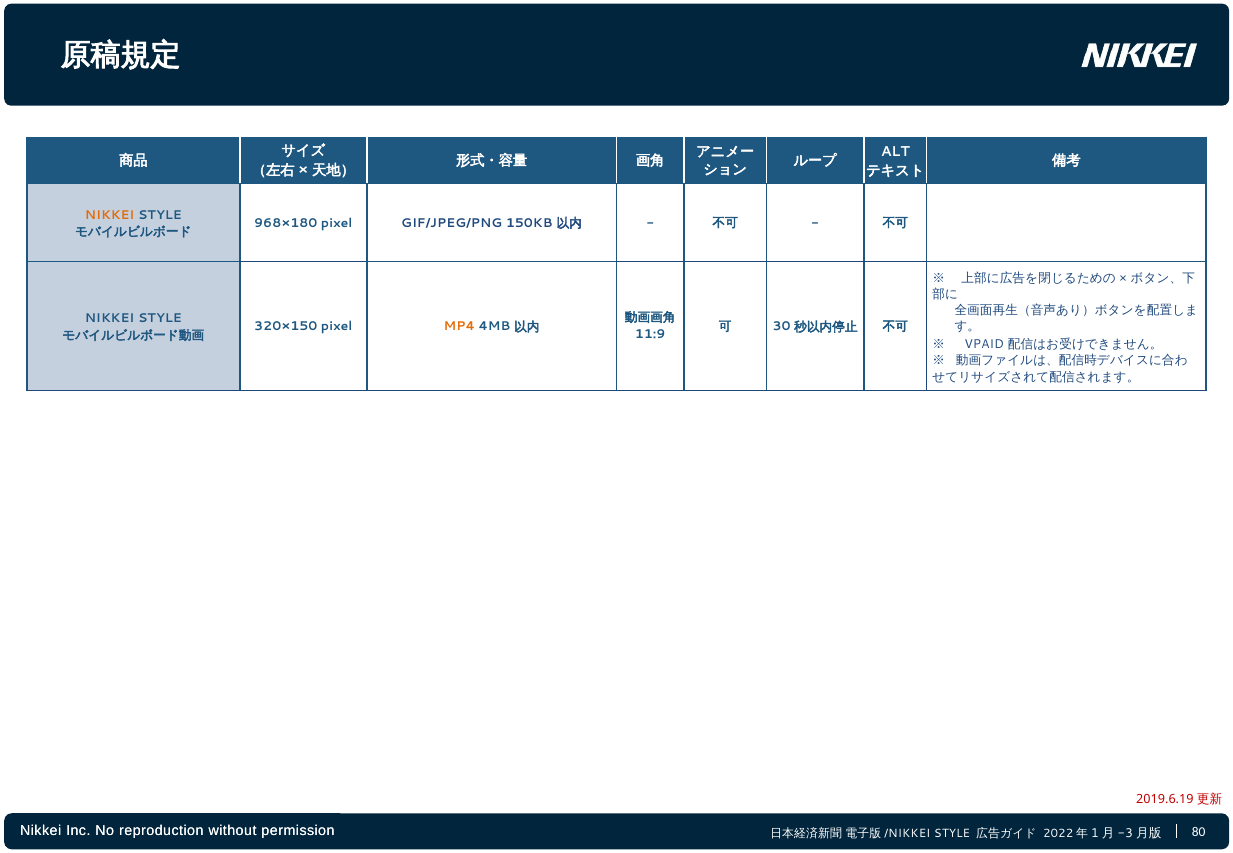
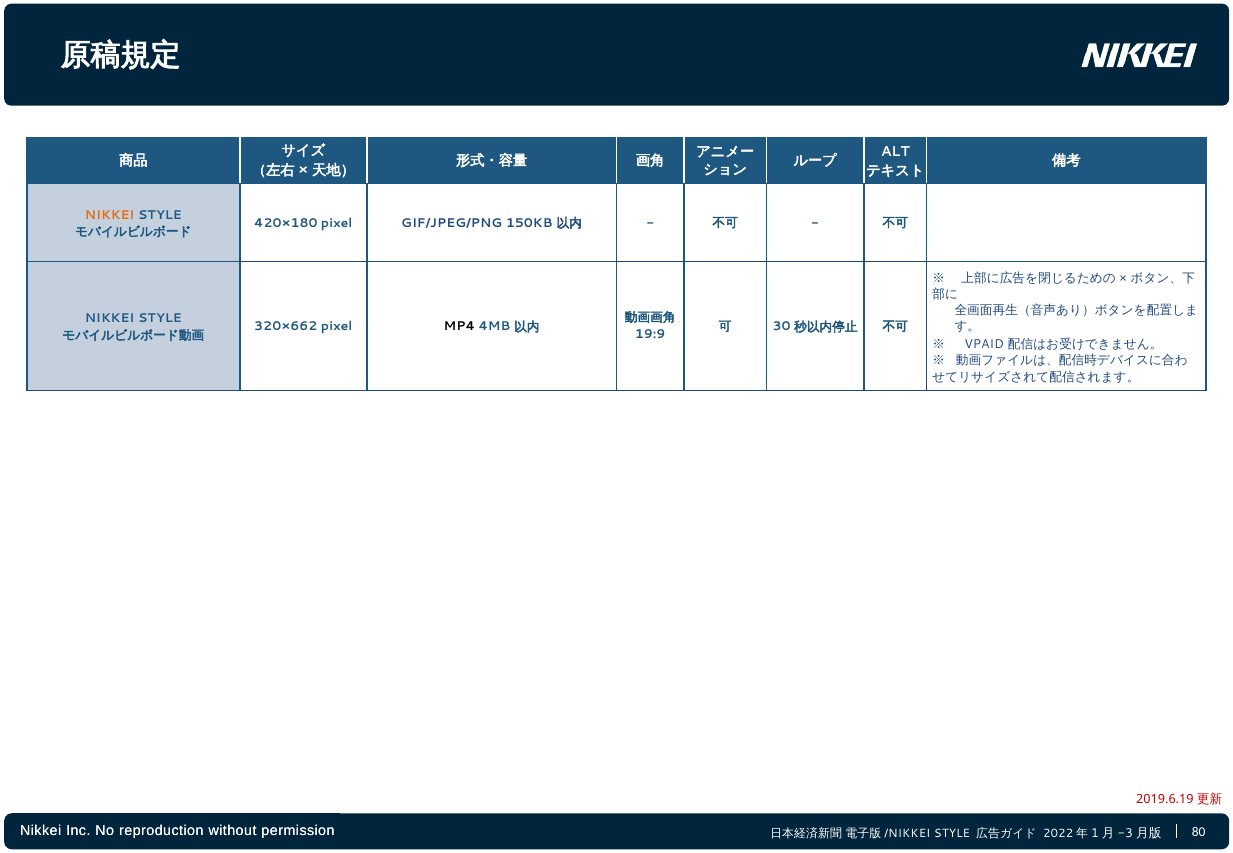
968×180: 968×180 -> 420×180 (286, 223)
320×150: 320×150 -> 320×662 (286, 327)
MP4 colour: orange -> black (459, 327)
11:9: 11:9 -> 19:9 (650, 335)
